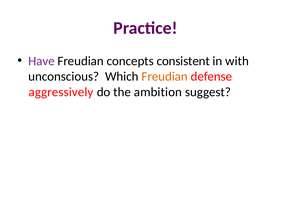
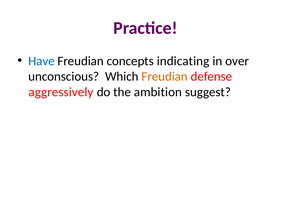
Have colour: purple -> blue (42, 61)
consistent: consistent -> indicating (183, 61)
with: with -> over (237, 61)
